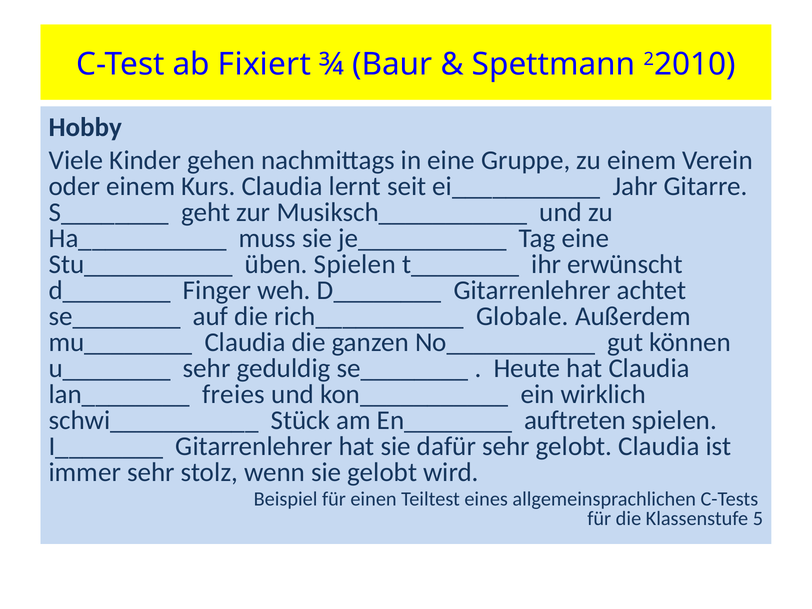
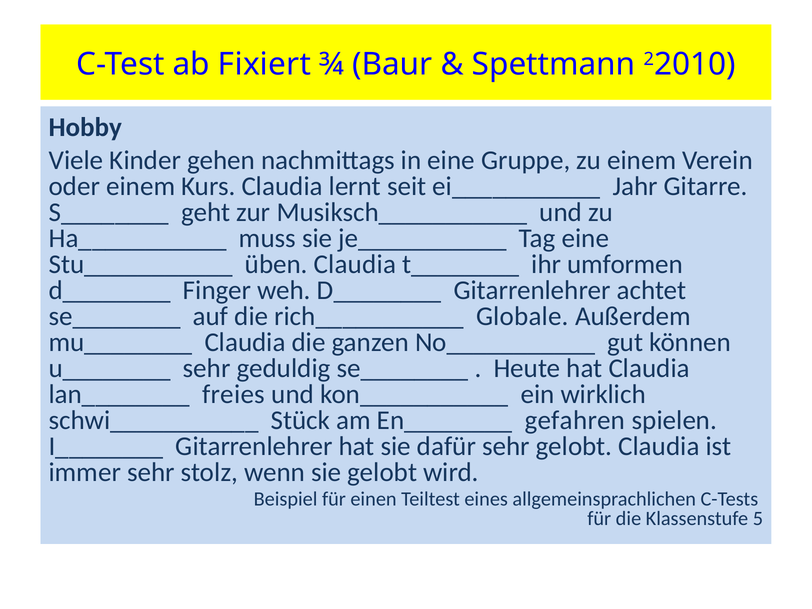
üben Spielen: Spielen -> Claudia (355, 264)
erwünscht: erwünscht -> umformen (625, 264)
auftreten: auftreten -> gefahren (575, 420)
